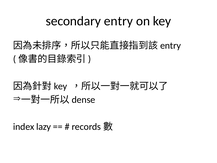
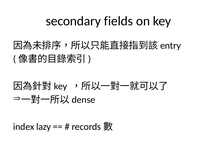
entry: entry -> fields (118, 21)
